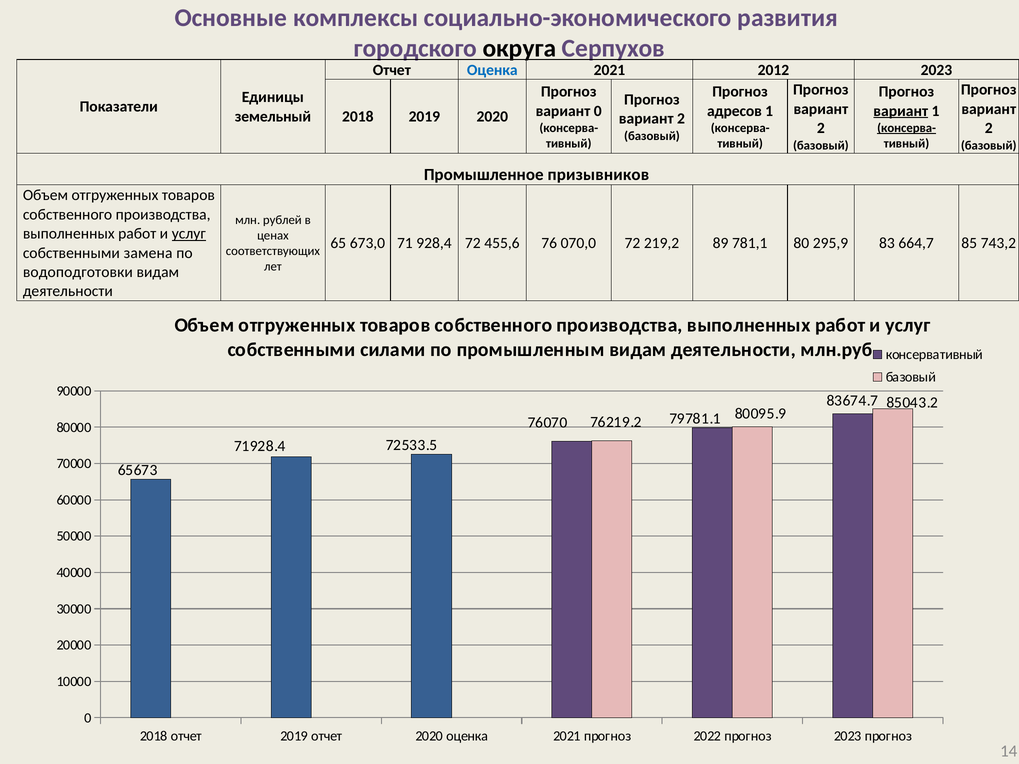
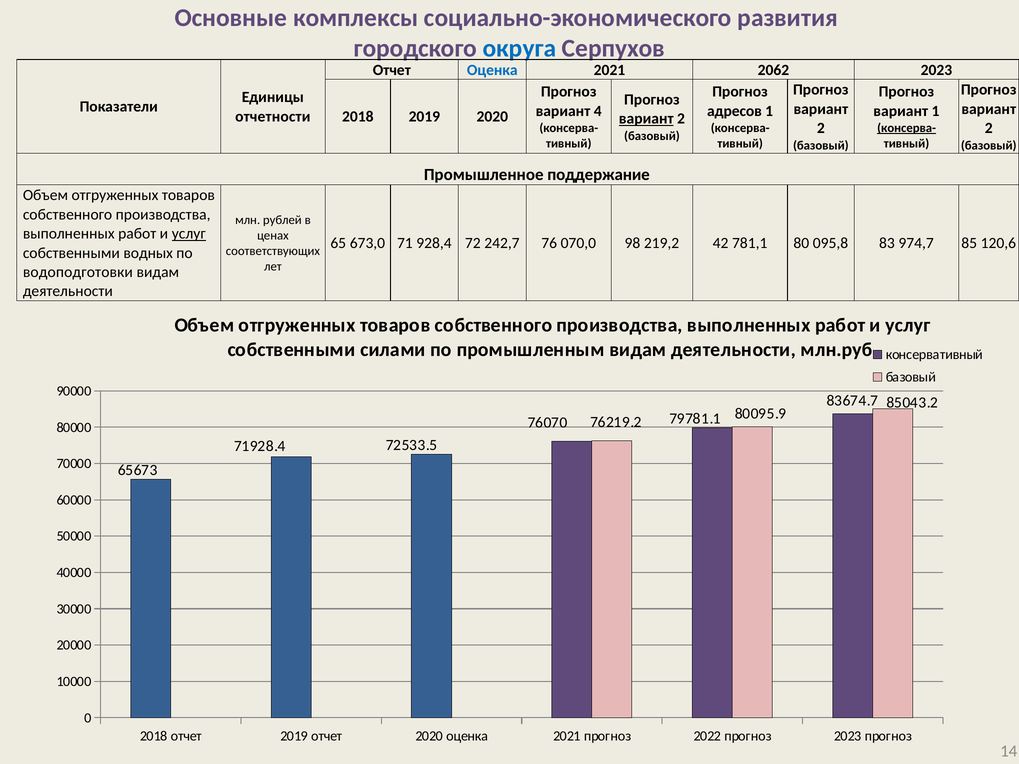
округа colour: black -> blue (519, 48)
2012: 2012 -> 2062 (773, 70)
вариант 0: 0 -> 4 (598, 111)
вариант underline: present -> none (901, 111)
земельный: земельный -> отчетности (273, 116)
вариант underline: none -> present (646, 119)
призывников: призывников -> поддержание (599, 175)
455,6: 455,6 -> 242,7 (502, 243)
070,0 72: 72 -> 98 (632, 243)
89: 89 -> 42 (721, 243)
295,9: 295,9 -> 095,8 (830, 243)
664,7: 664,7 -> 974,7 (916, 243)
743,2: 743,2 -> 120,6 (998, 243)
замена: замена -> водных (148, 253)
